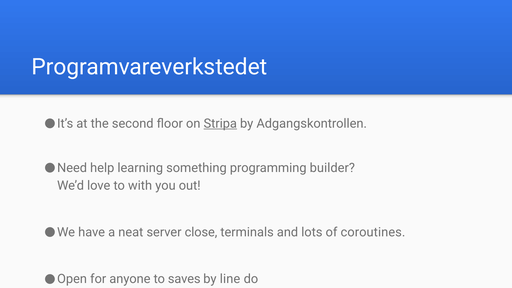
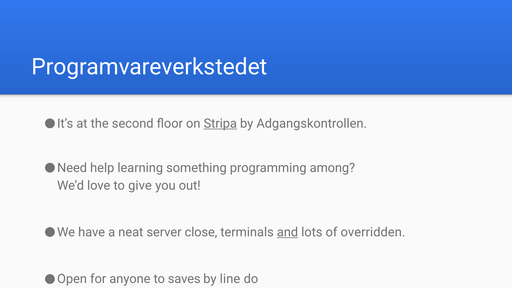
builder: builder -> among (332, 168)
with: with -> give (140, 185)
and underline: none -> present (288, 232)
coroutines: coroutines -> overridden (373, 232)
